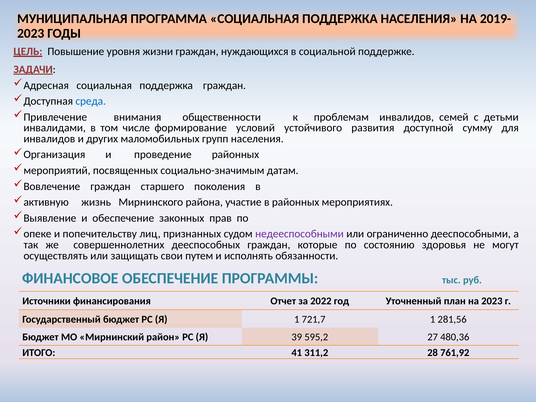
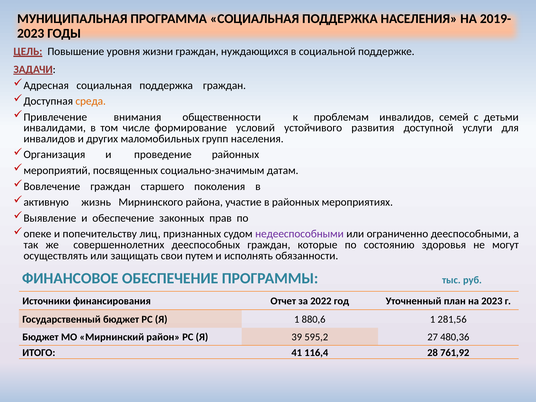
среда colour: blue -> orange (91, 101)
сумму: сумму -> услуги (478, 128)
721,7: 721,7 -> 880,6 (314, 319)
311,2: 311,2 -> 116,4 (316, 353)
